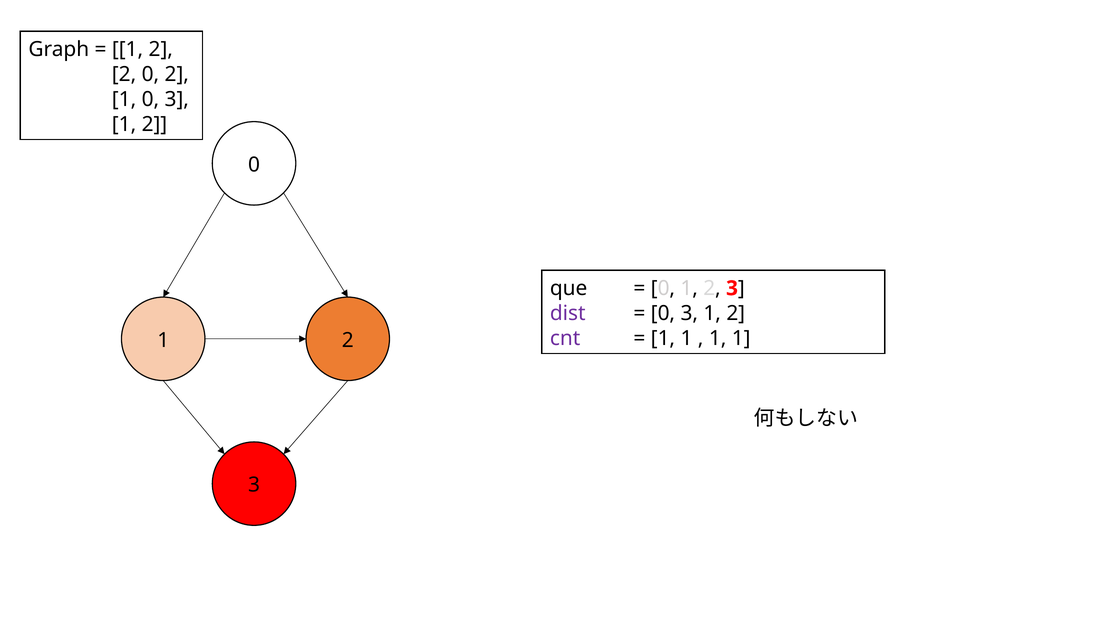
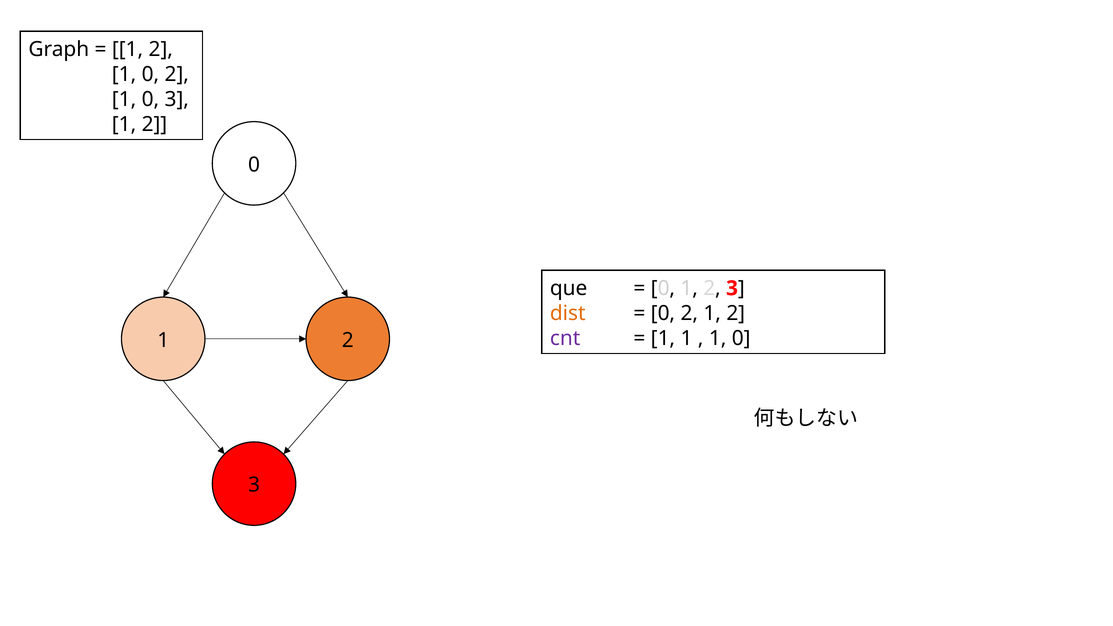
2: 2 -> 1 (124, 74)
dist colour: purple -> orange (568, 313)
3: 3 -> 2 (689, 313)
1: 1 -> 0 (741, 338)
